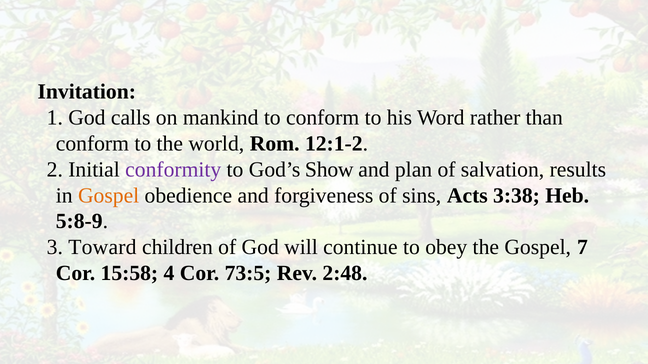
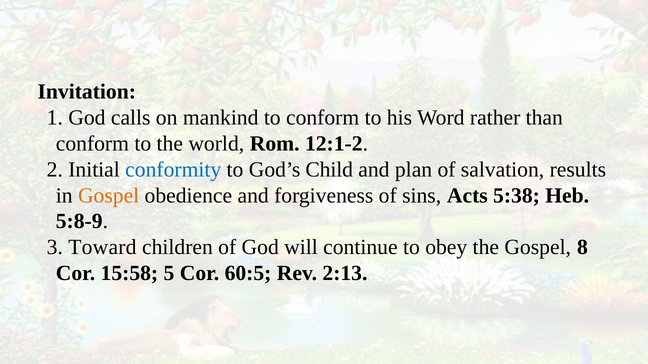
conformity colour: purple -> blue (173, 170)
Show: Show -> Child (329, 170)
3:38: 3:38 -> 5:38 (517, 196)
7: 7 -> 8 (582, 248)
4: 4 -> 5 (169, 273)
73:5: 73:5 -> 60:5 (248, 273)
2:48: 2:48 -> 2:13 (345, 273)
